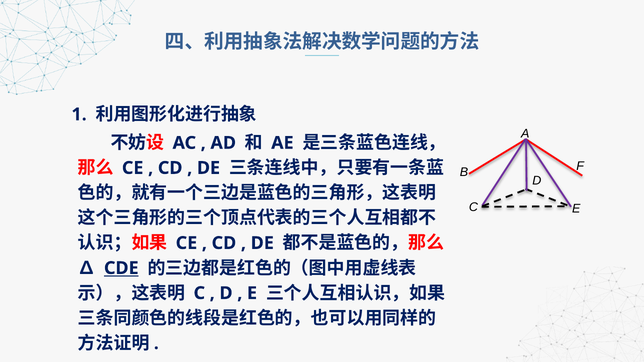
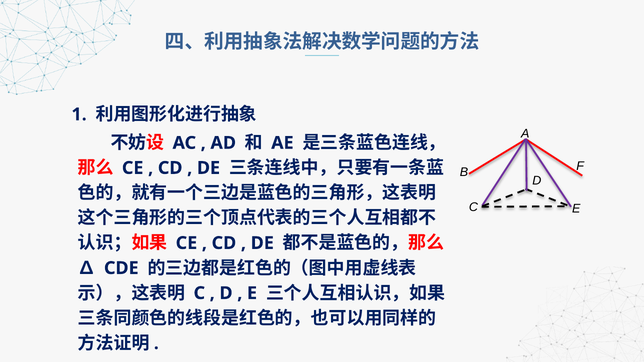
CDE underline: present -> none (121, 268)
